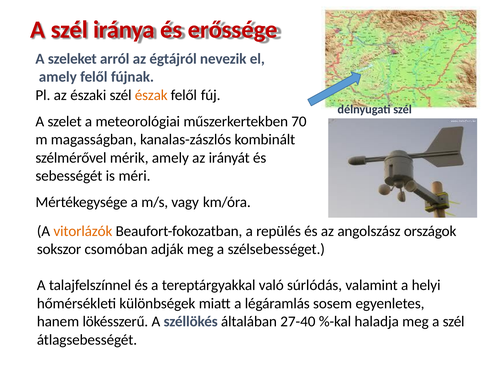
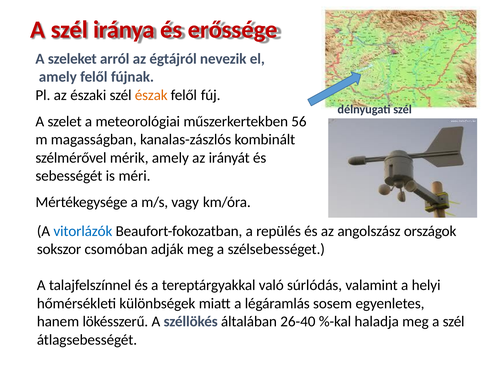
70: 70 -> 56 (299, 122)
vitorlázók colour: orange -> blue (83, 231)
27-40: 27-40 -> 26-40 (298, 322)
